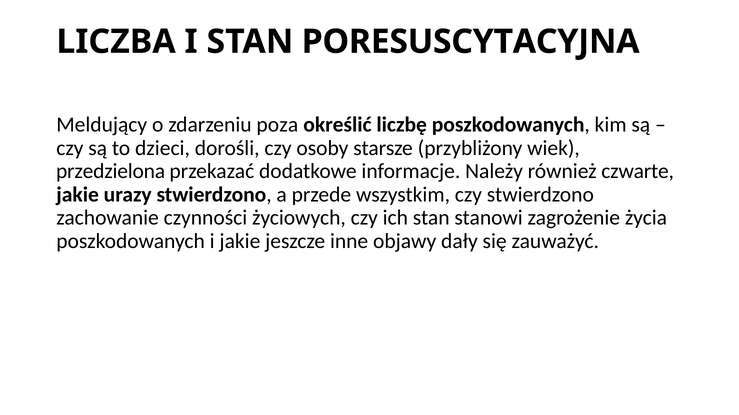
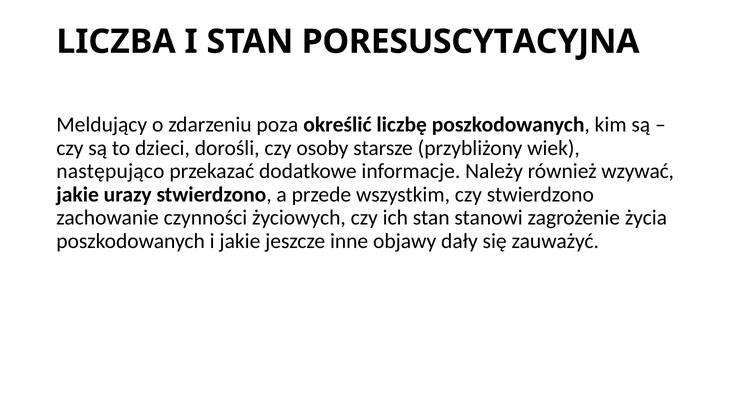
przedzielona: przedzielona -> następująco (110, 172)
czwarte: czwarte -> wzywać (638, 172)
